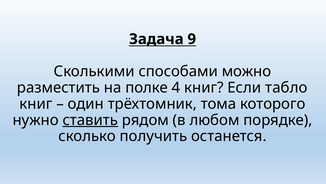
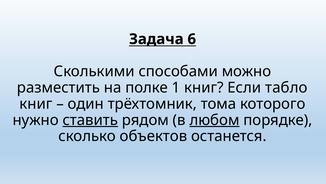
9: 9 -> 6 (192, 39)
4: 4 -> 1 (176, 87)
любом underline: none -> present (215, 120)
получить: получить -> объектов (153, 136)
